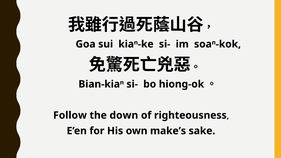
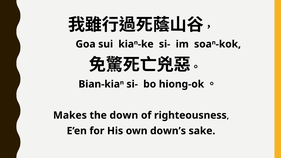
Follow: Follow -> Makes (70, 115)
make’s: make’s -> down’s (168, 131)
